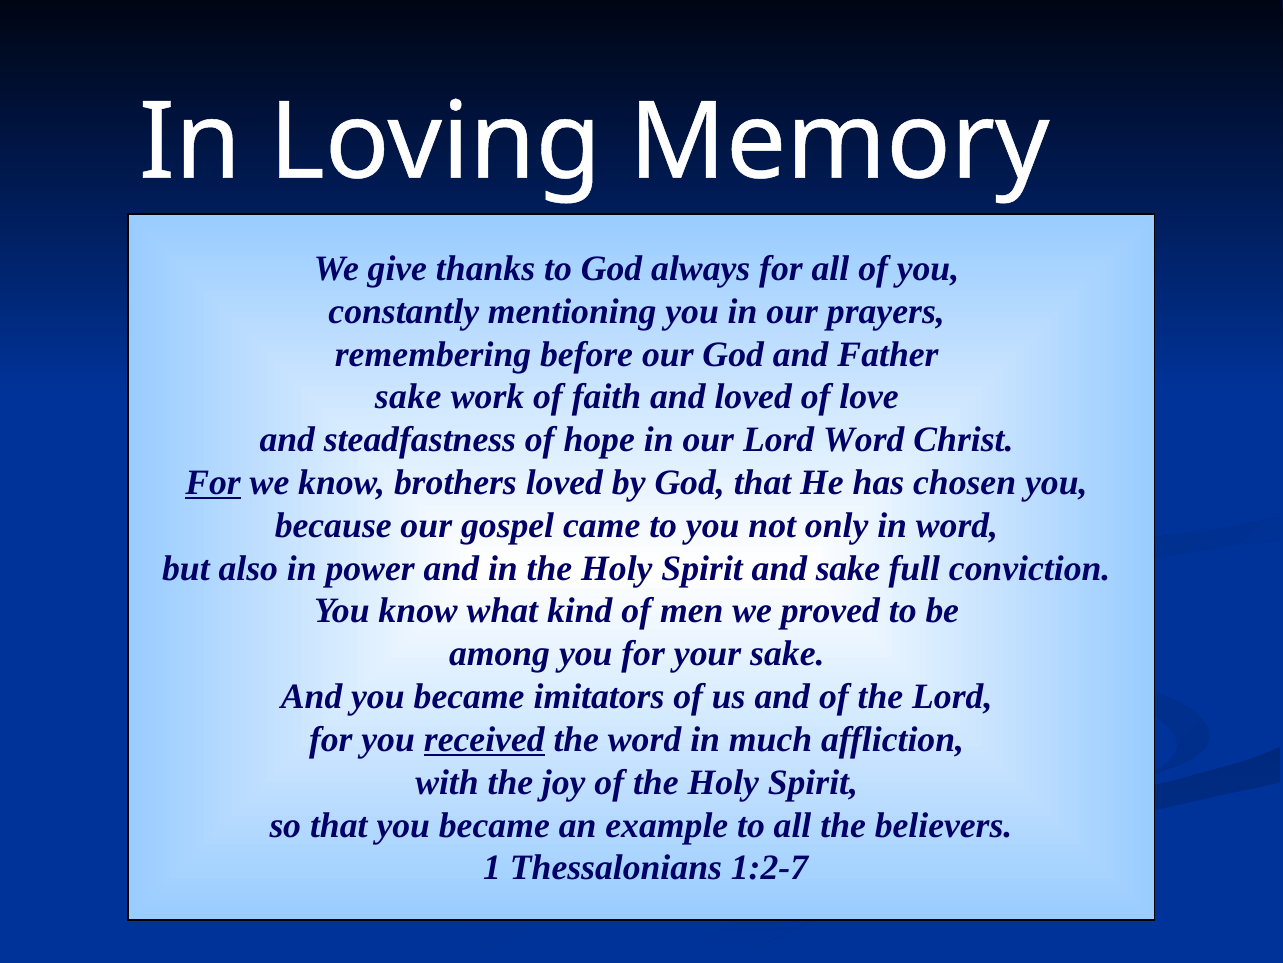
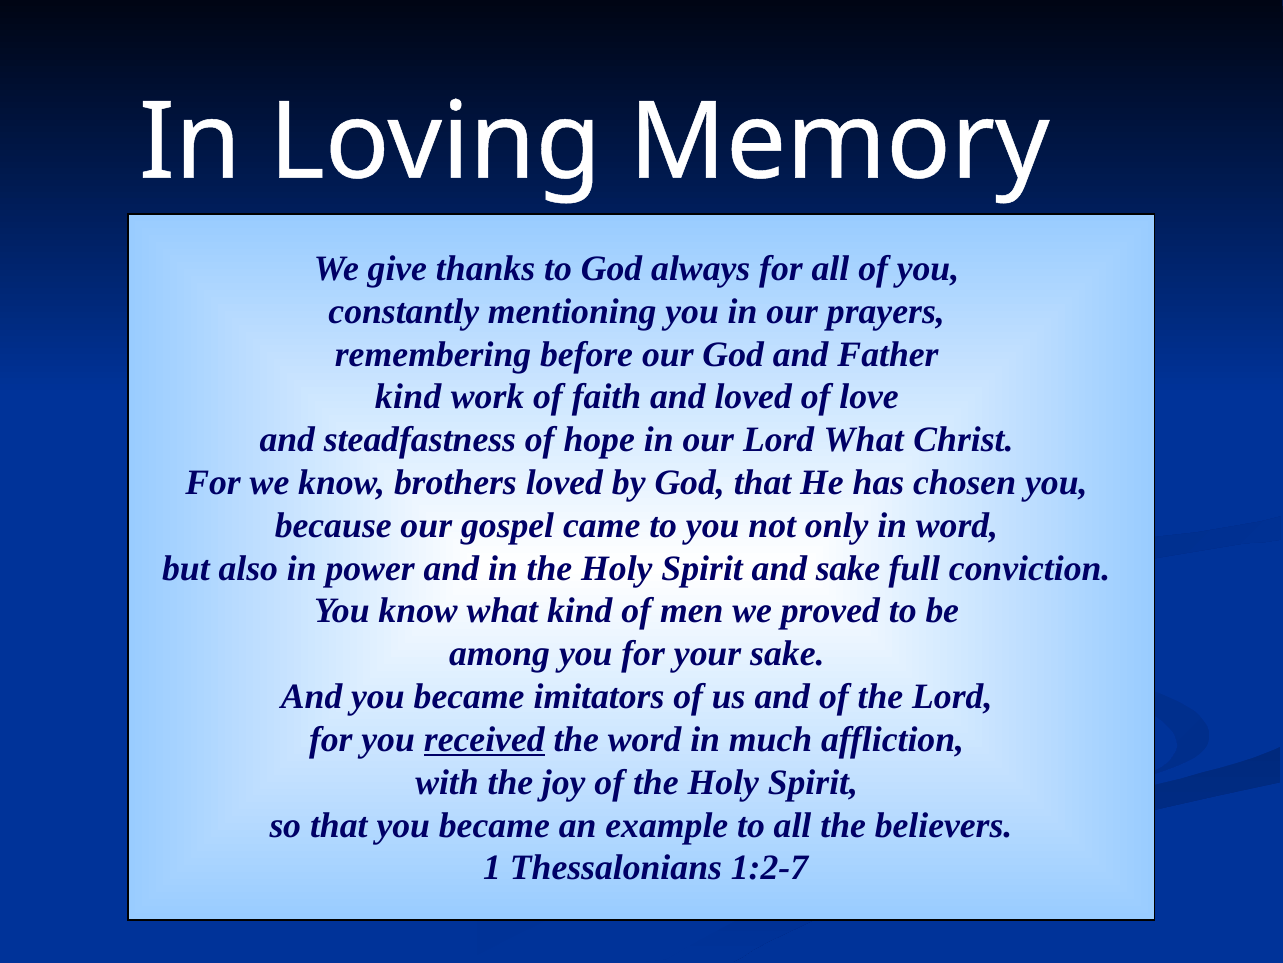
sake: sake -> kind (408, 397)
Lord Word: Word -> What (864, 440)
For underline: present -> none (213, 482)
